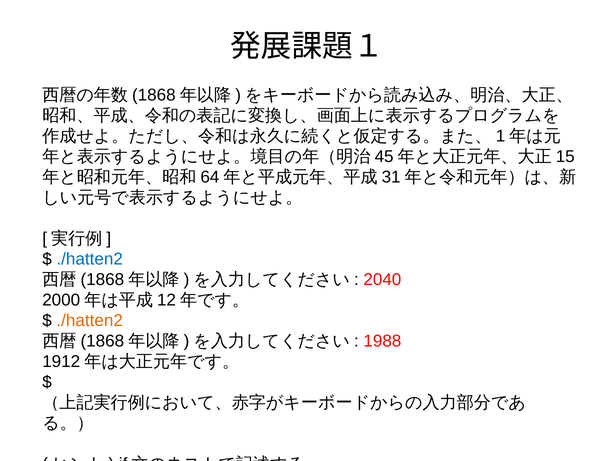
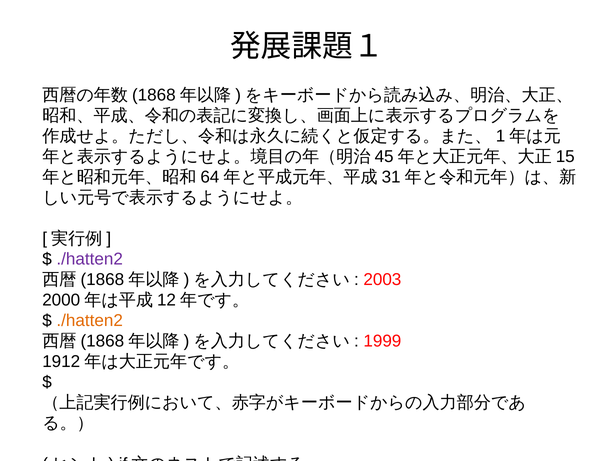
./hatten2 colour: blue -> purple (90, 259)
2040: 2040 -> 2003 (382, 279)
1988: 1988 -> 1999 (382, 341)
